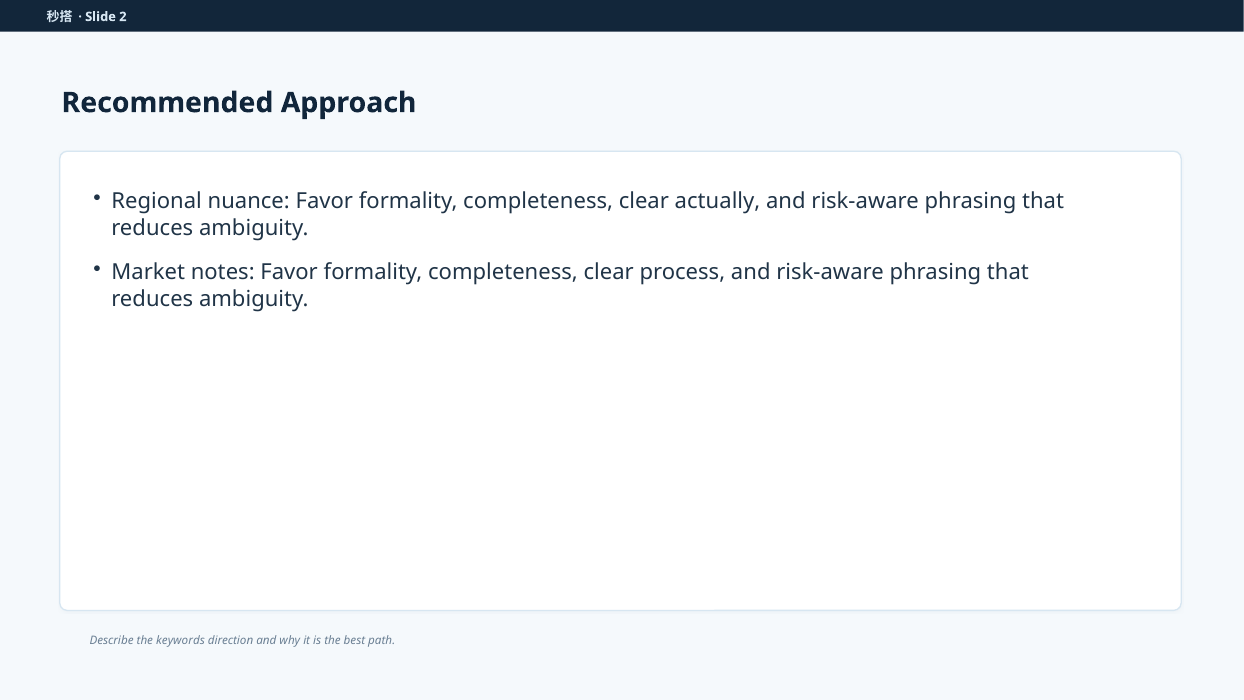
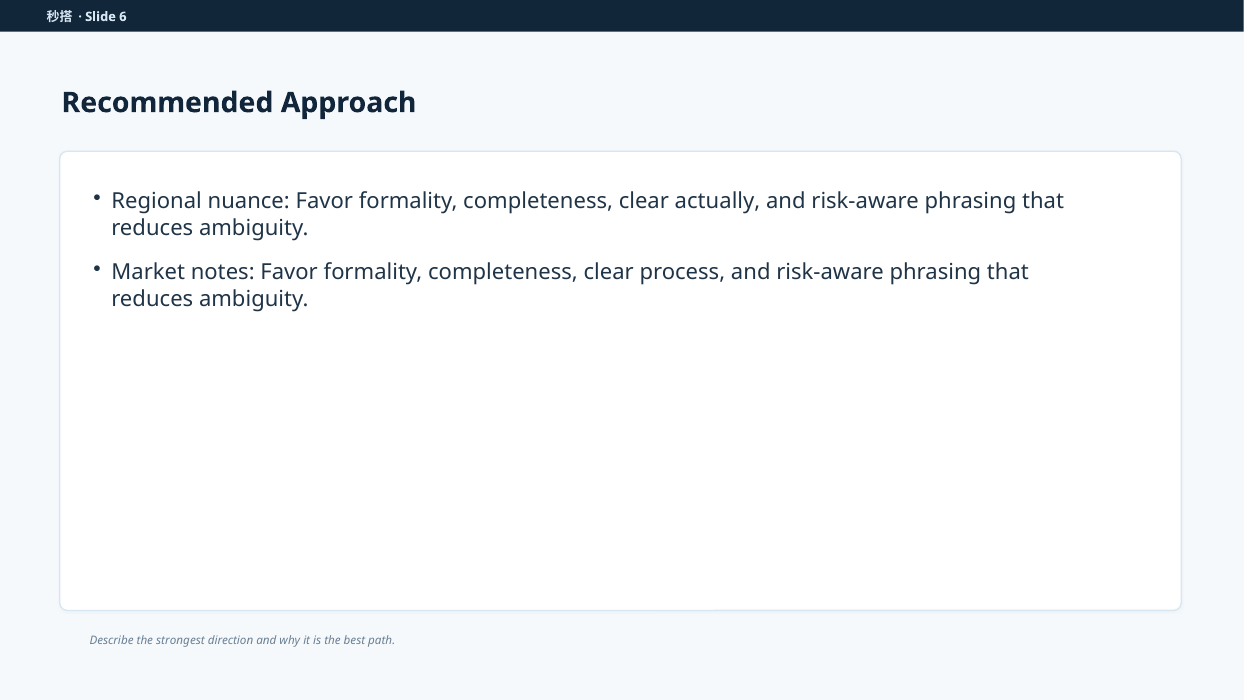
2: 2 -> 6 (123, 17)
keywords: keywords -> strongest (180, 641)
